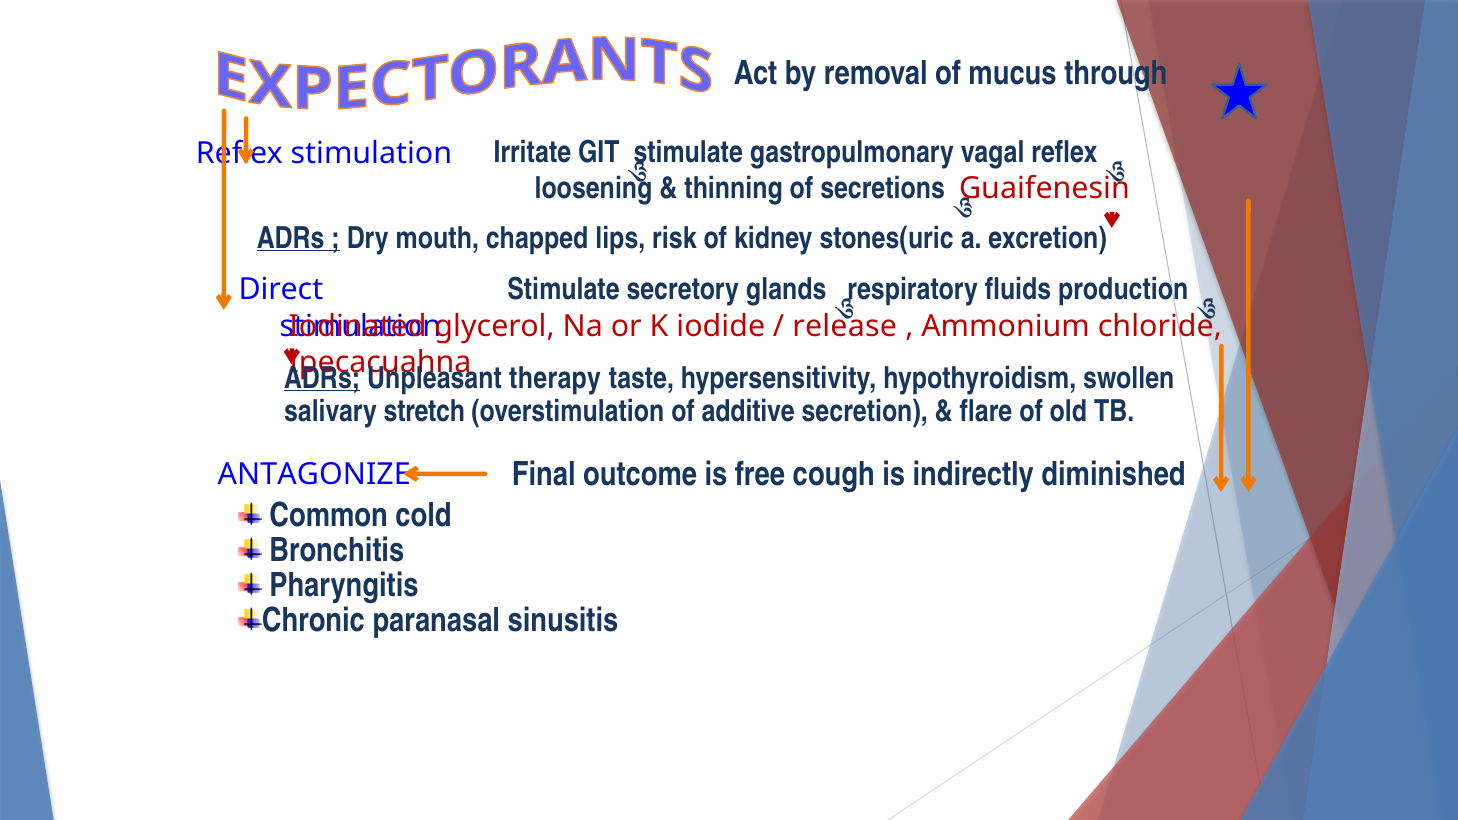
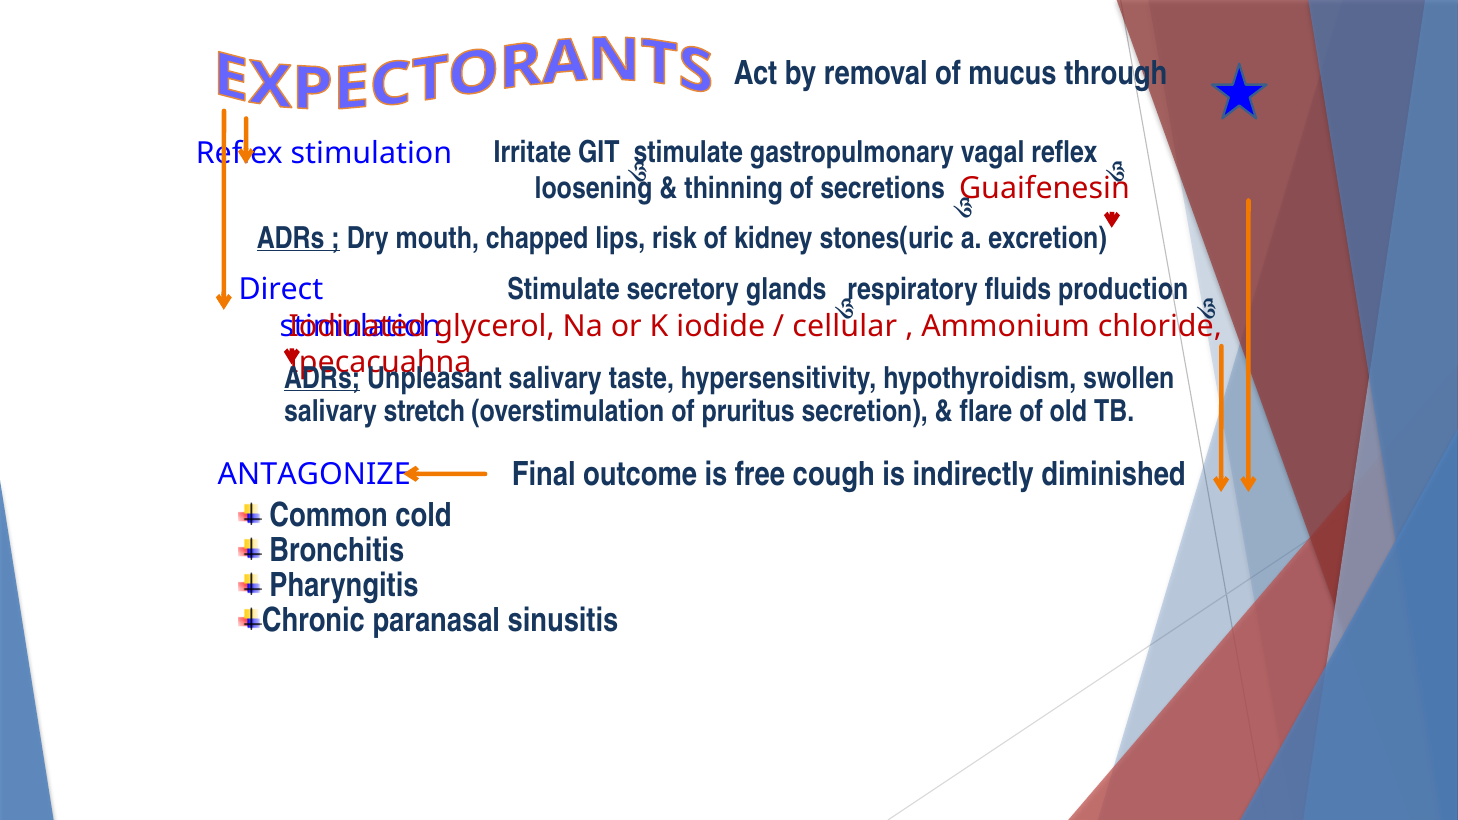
release: release -> cellular (845, 326)
therapy: therapy -> salivary (555, 378)
additive: additive -> pruritus (748, 411)
